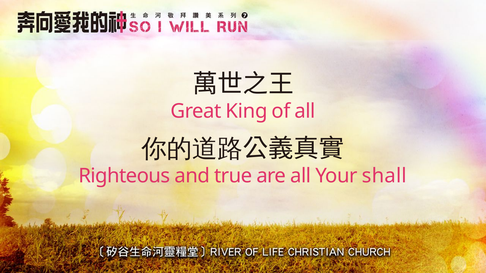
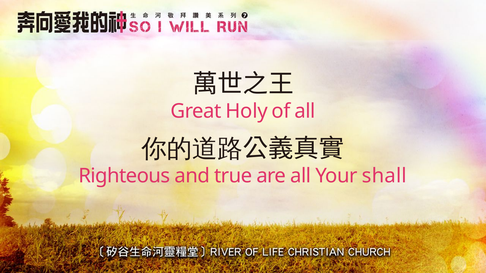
King: King -> Holy (247, 111)
